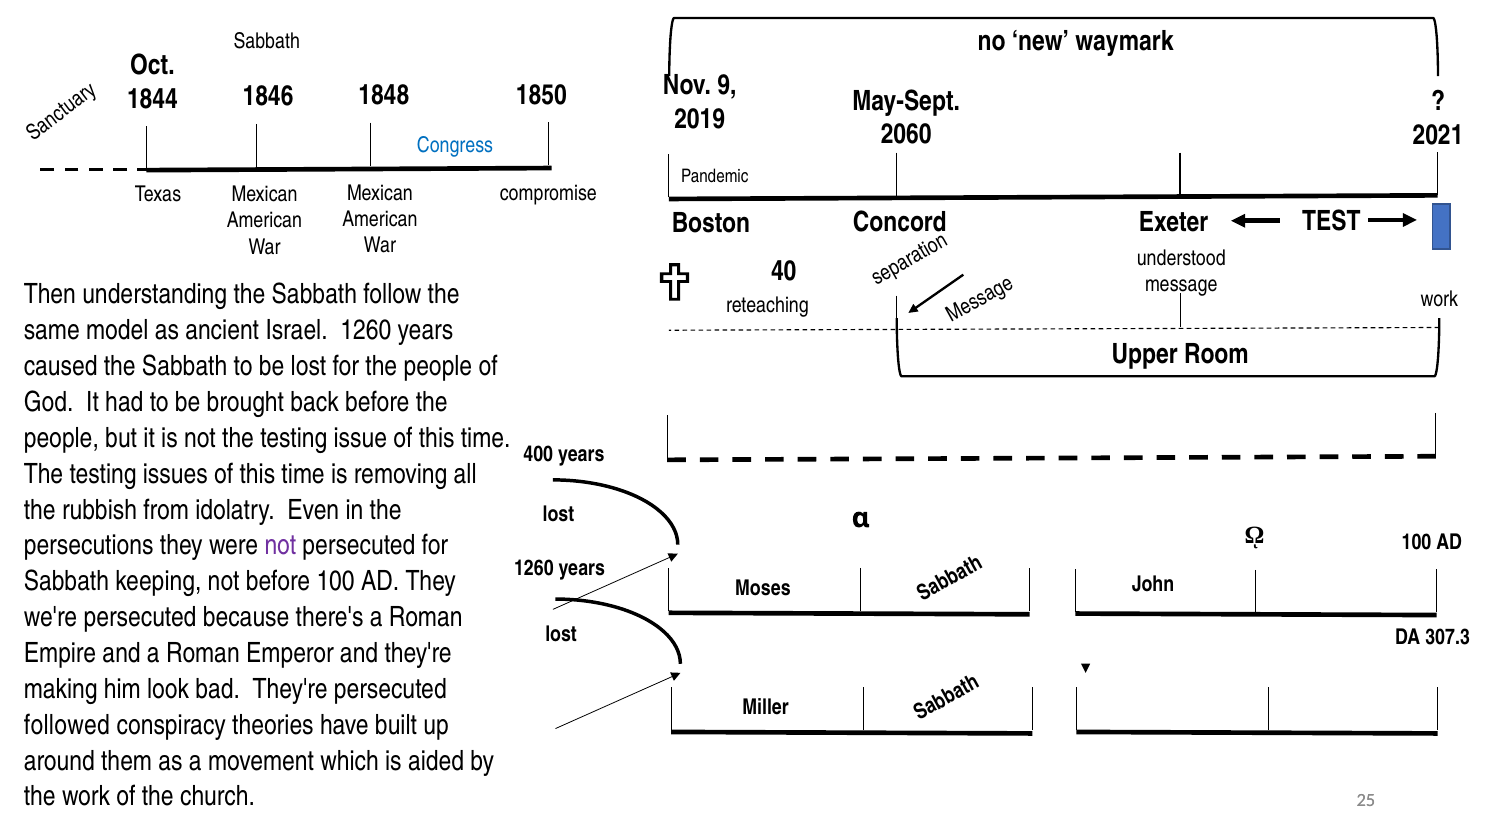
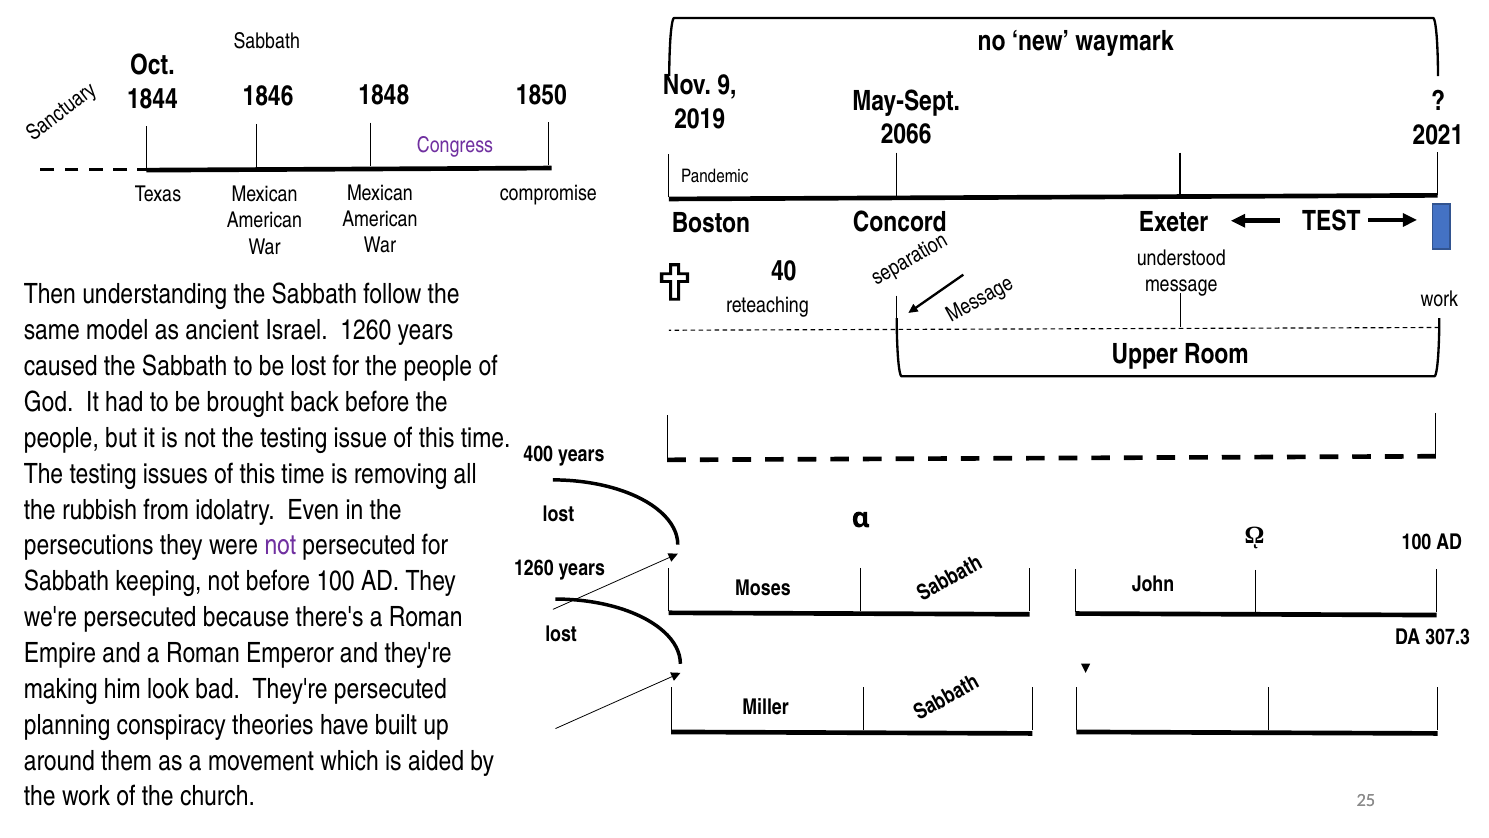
2060: 2060 -> 2066 (906, 135)
Congress colour: blue -> purple (455, 145)
followed: followed -> planning (67, 725)
